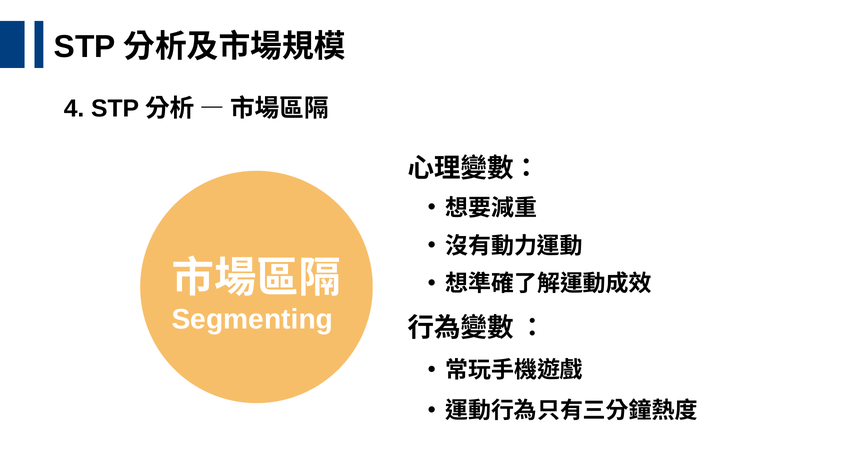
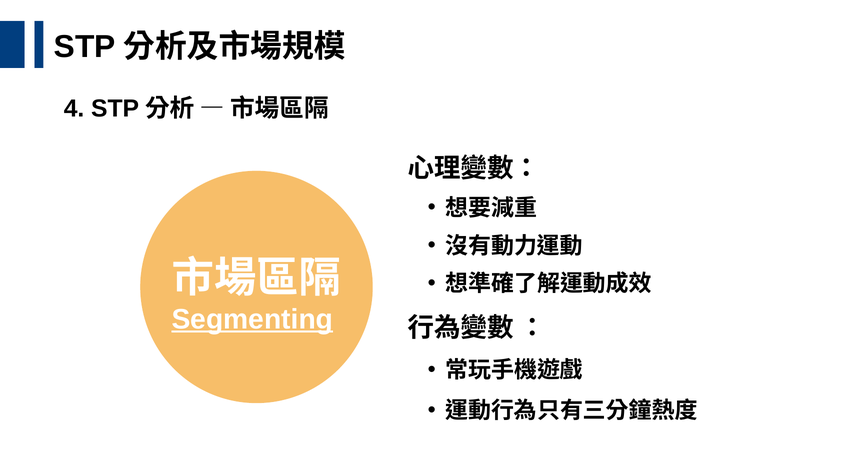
Segmenting underline: none -> present (252, 320)
